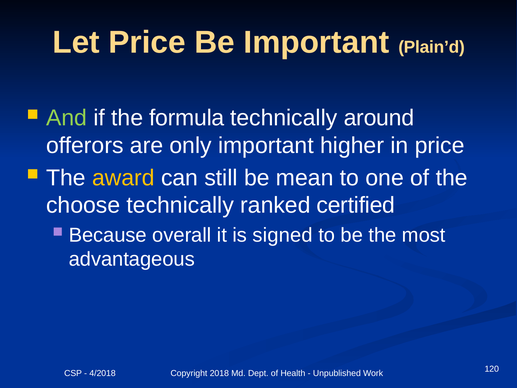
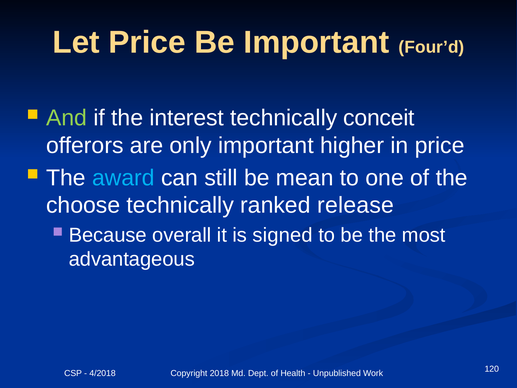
Plain’d: Plain’d -> Four’d (431, 47)
formula: formula -> interest (187, 118)
around: around -> conceit (379, 118)
award colour: yellow -> light blue (123, 178)
certified: certified -> release (356, 205)
